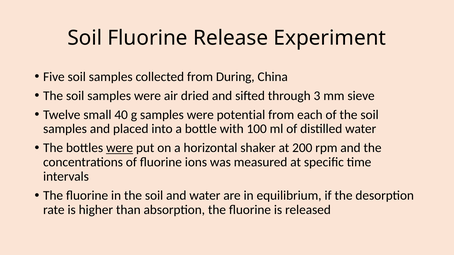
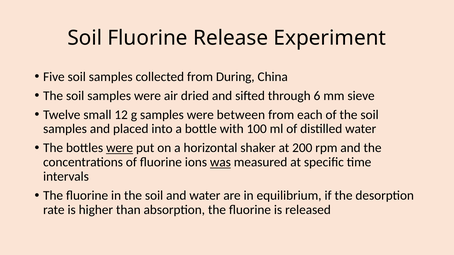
3: 3 -> 6 (317, 96)
40: 40 -> 12 (121, 115)
potential: potential -> between (241, 115)
was underline: none -> present (220, 162)
